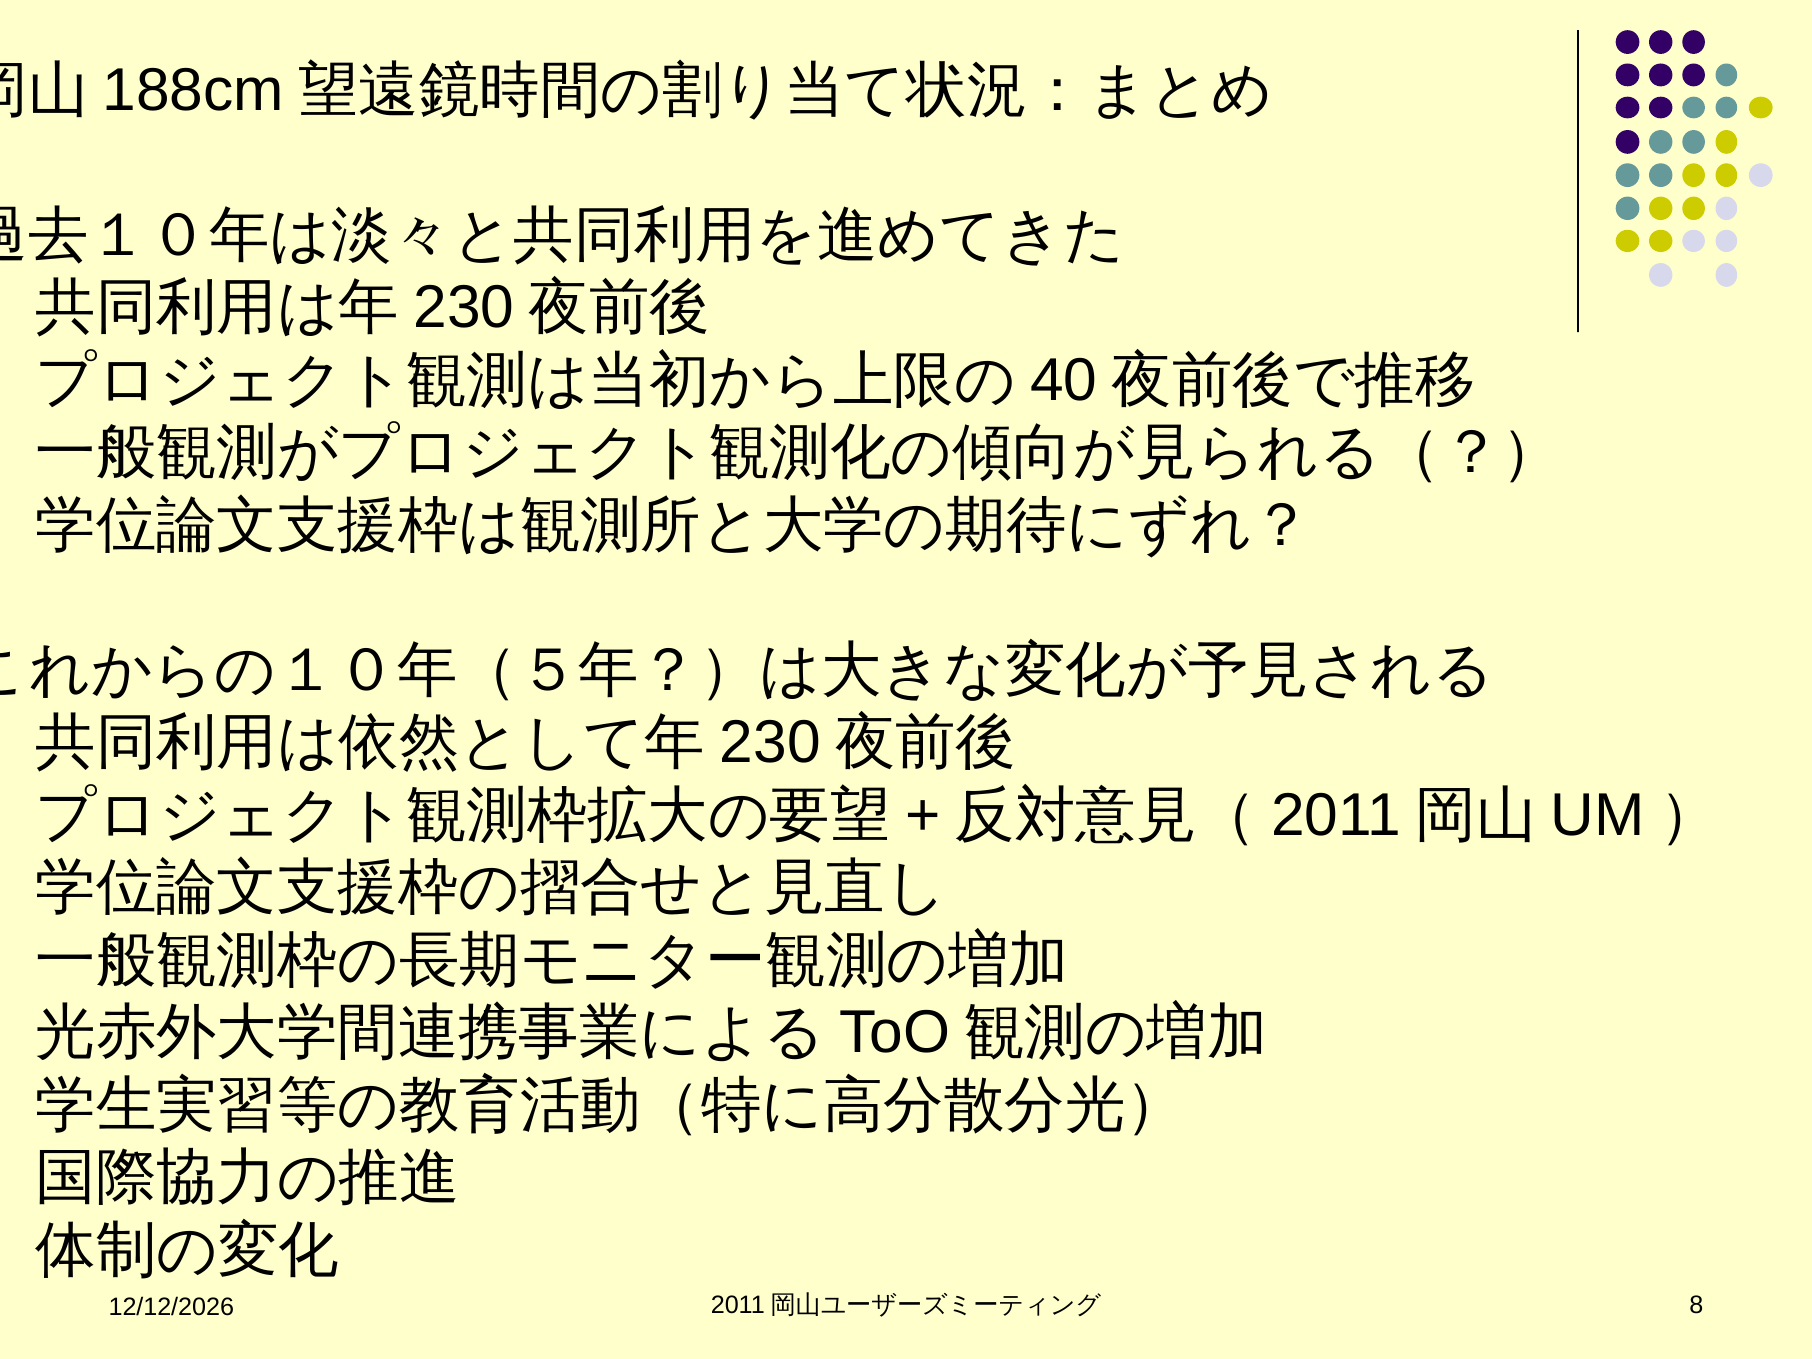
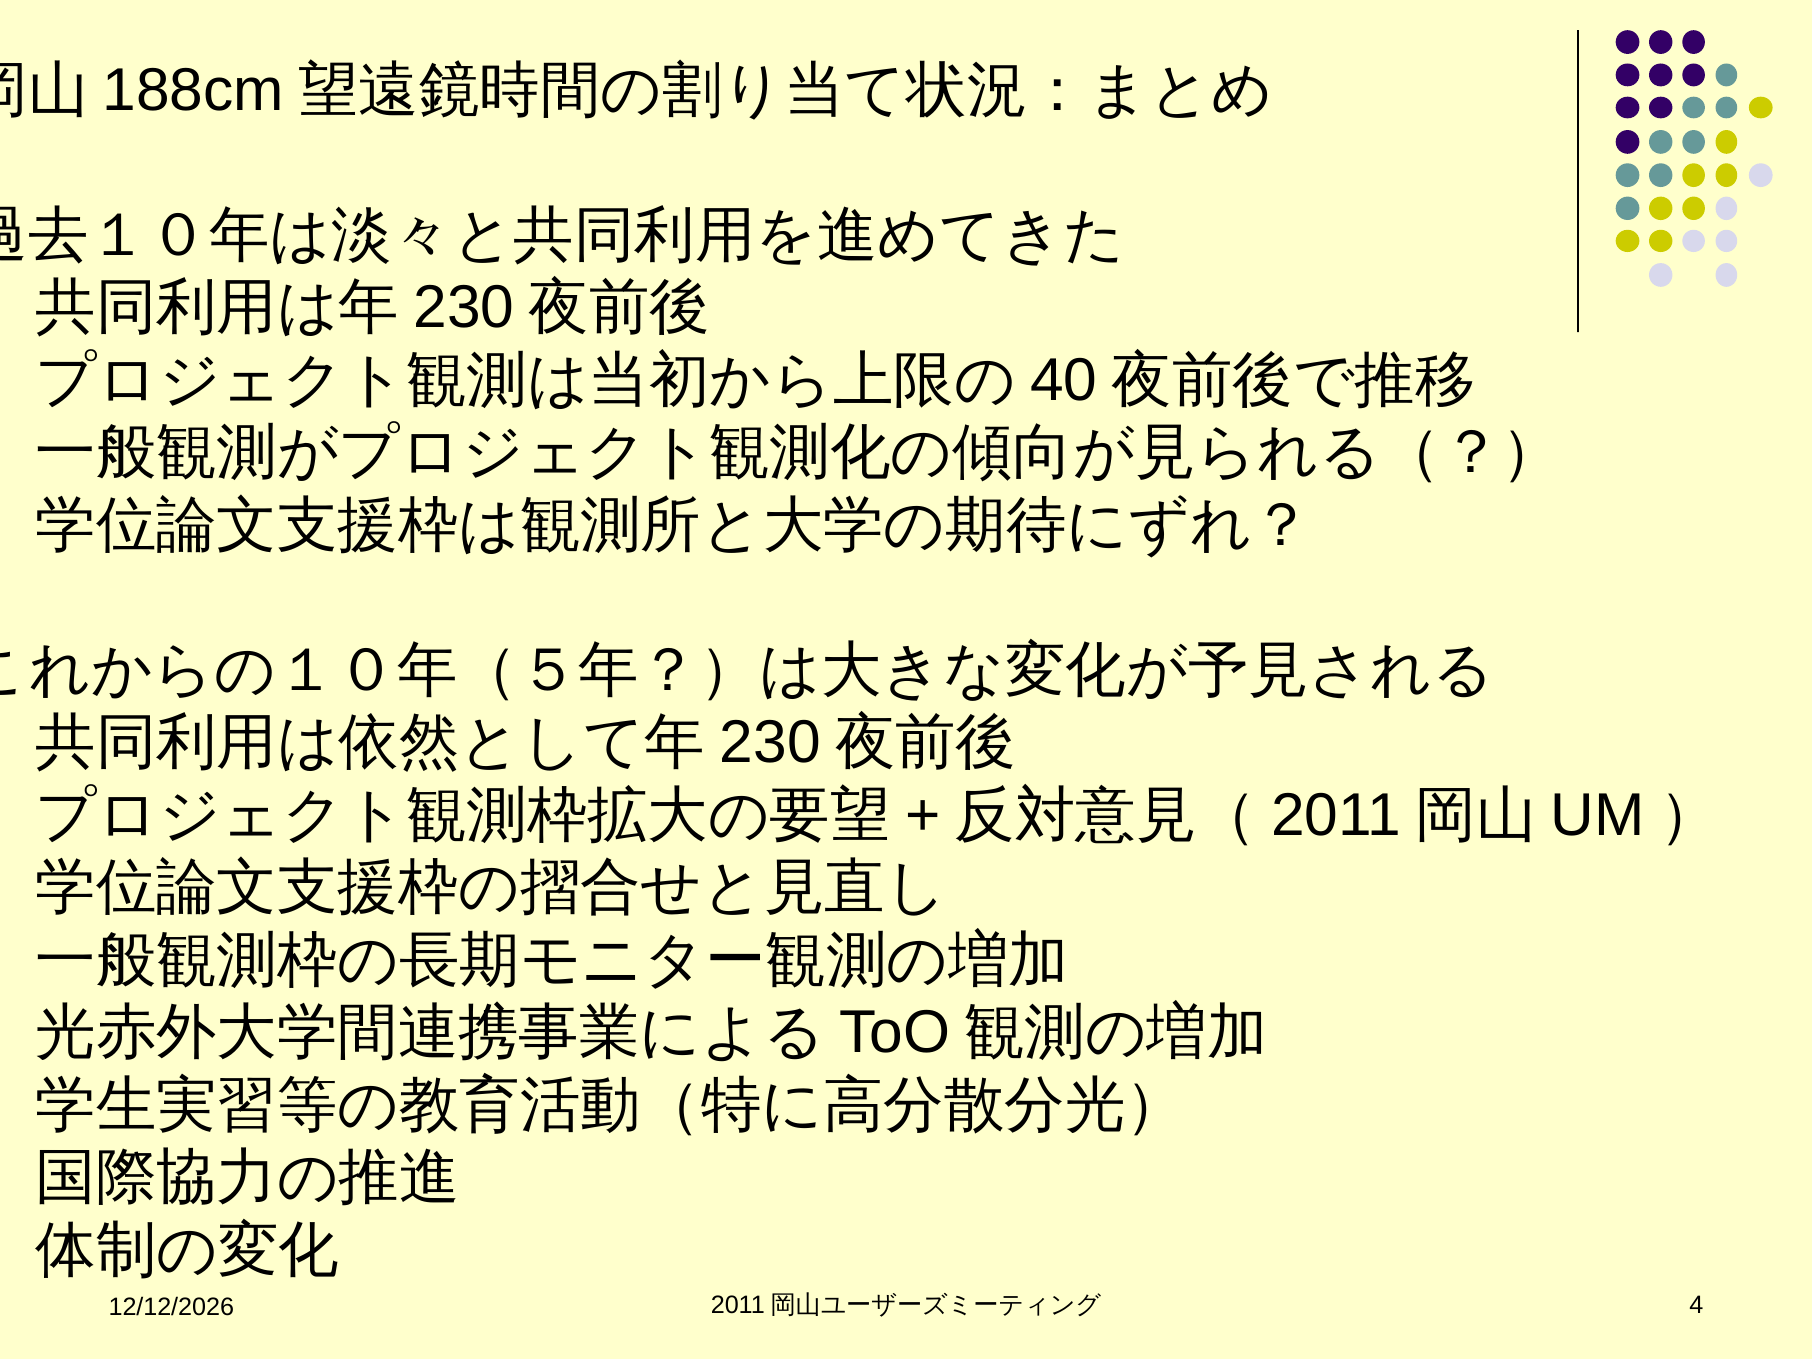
8: 8 -> 4 (1696, 1306)
